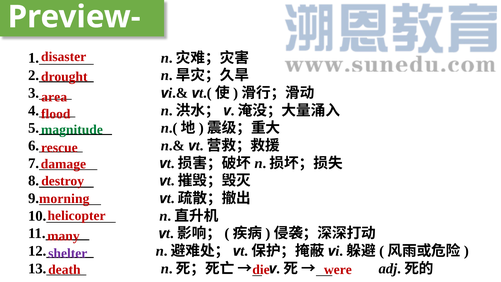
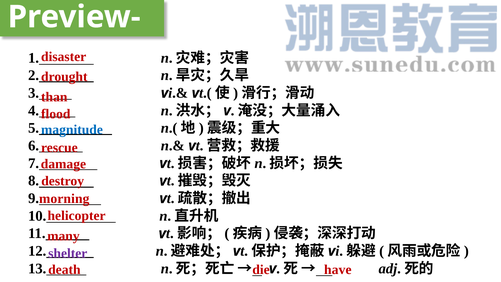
area: area -> than (54, 97)
magnitude colour: green -> blue (72, 130)
were: were -> have (338, 269)
